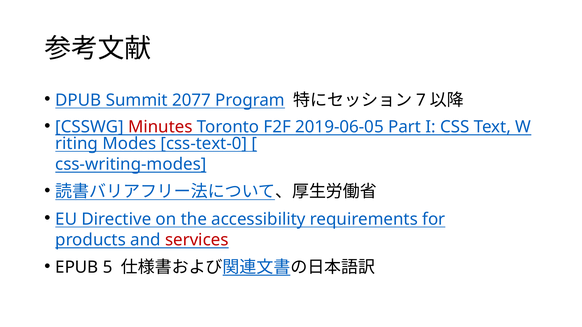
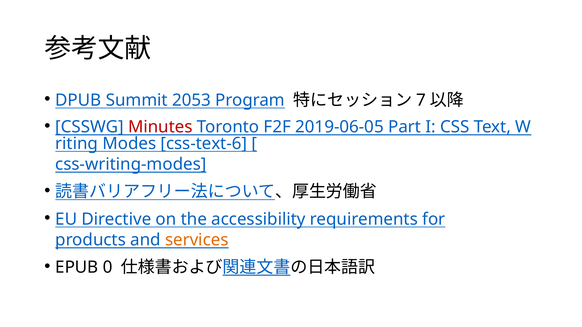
2077: 2077 -> 2053 (191, 100)
css-text-0: css-text-0 -> css-text-6 (204, 144)
services colour: red -> orange (197, 240)
5: 5 -> 0 (108, 267)
